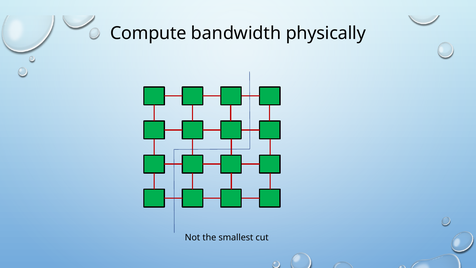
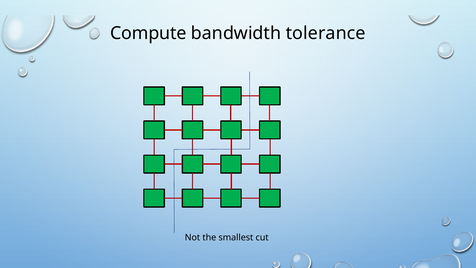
physically: physically -> tolerance (326, 33)
